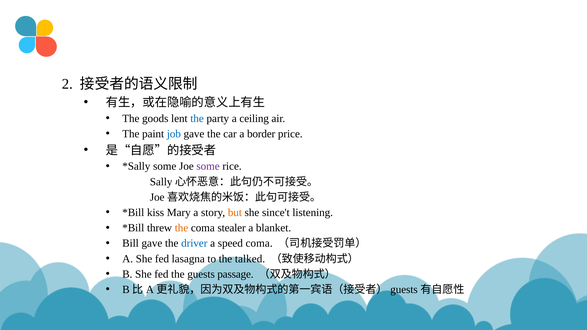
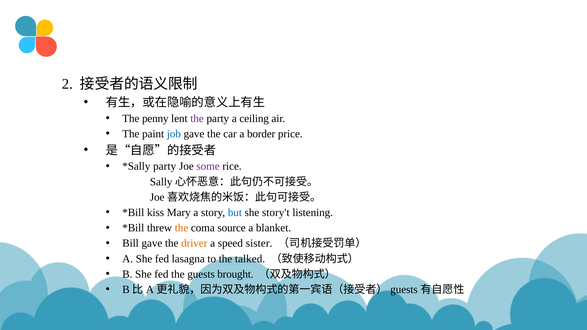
goods: goods -> penny (155, 119)
the colour: blue -> purple (197, 119)
some: some -> party (165, 166)
but colour: orange -> blue (235, 213)
since't: since't -> story't (276, 213)
stealer: stealer -> source (232, 228)
driver colour: blue -> orange (194, 243)
speed coma: coma -> sister (259, 243)
passage: passage -> brought (235, 274)
